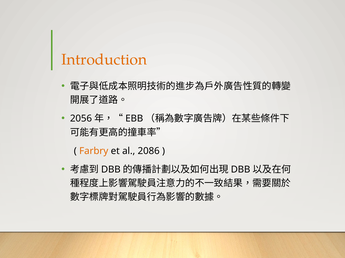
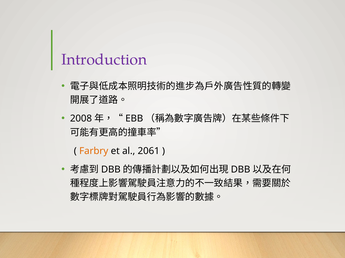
Introduction colour: orange -> purple (104, 60)
2056: 2056 -> 2008 (81, 119)
2086: 2086 -> 2061 (149, 151)
